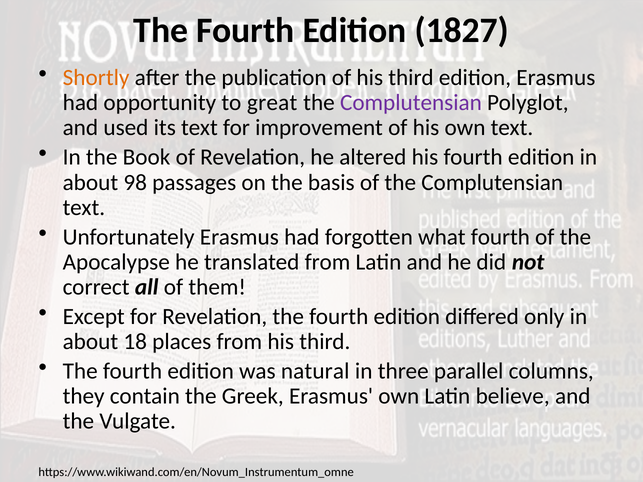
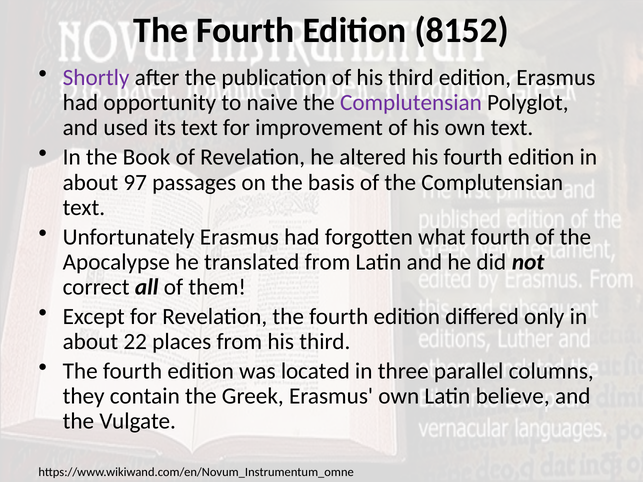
1827: 1827 -> 8152 (462, 30)
Shortly colour: orange -> purple (96, 78)
great: great -> naive (272, 103)
98: 98 -> 97 (135, 182)
18: 18 -> 22 (135, 342)
natural: natural -> located (315, 371)
